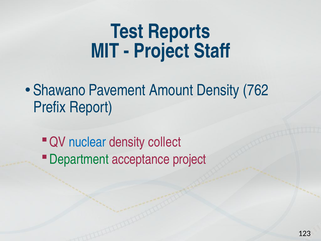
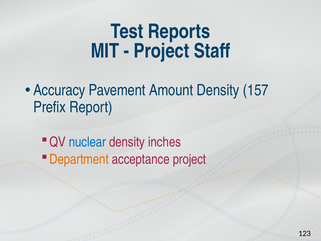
Shawano: Shawano -> Accuracy (59, 90)
762: 762 -> 157 (256, 90)
collect: collect -> inches (165, 142)
Department colour: green -> orange (79, 159)
